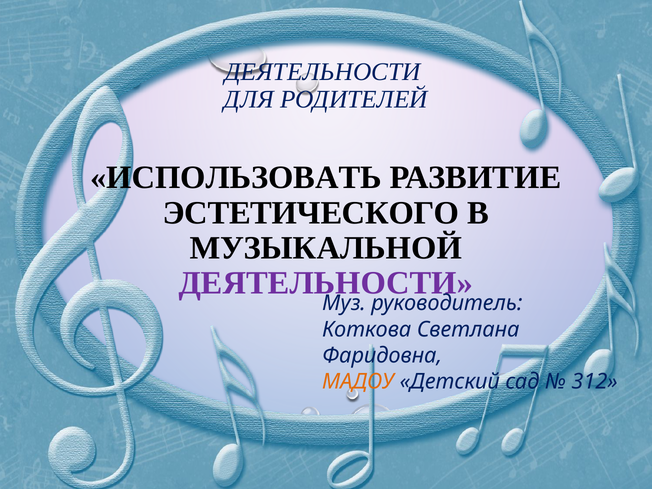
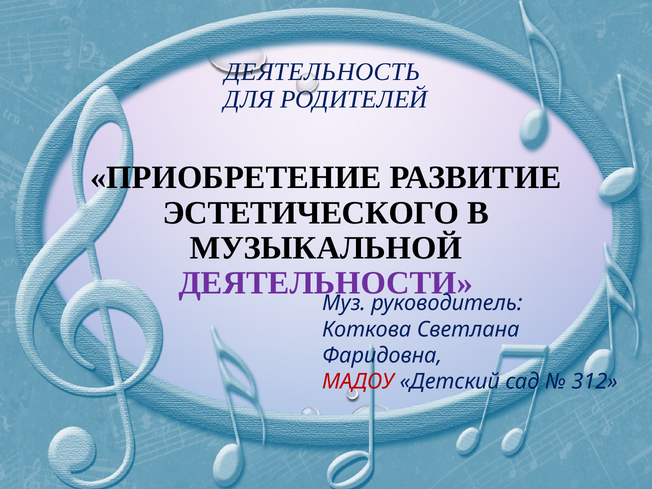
ДЕЯТЕЛЬНОСТИ: ДЕЯТЕЛЬНОСТИ -> ДЕЯТЕЛЬНОСТЬ (323, 72)
ИСПОЛЬЗОВАТЬ: ИСПОЛЬЗОВАТЬ -> ПРИОБРЕТЕНИЕ (236, 178)
МАДОУ colour: orange -> red (358, 382)
